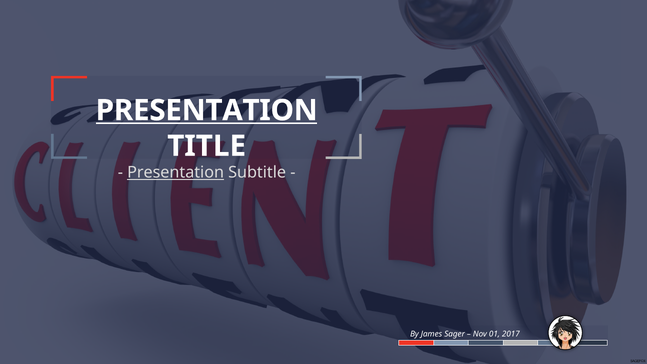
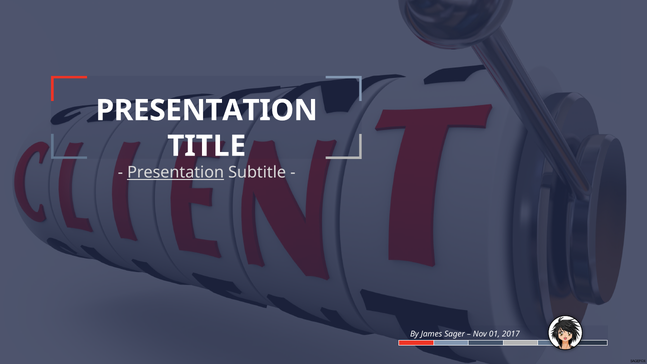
PRESENTATION underline: present -> none (207, 110)
